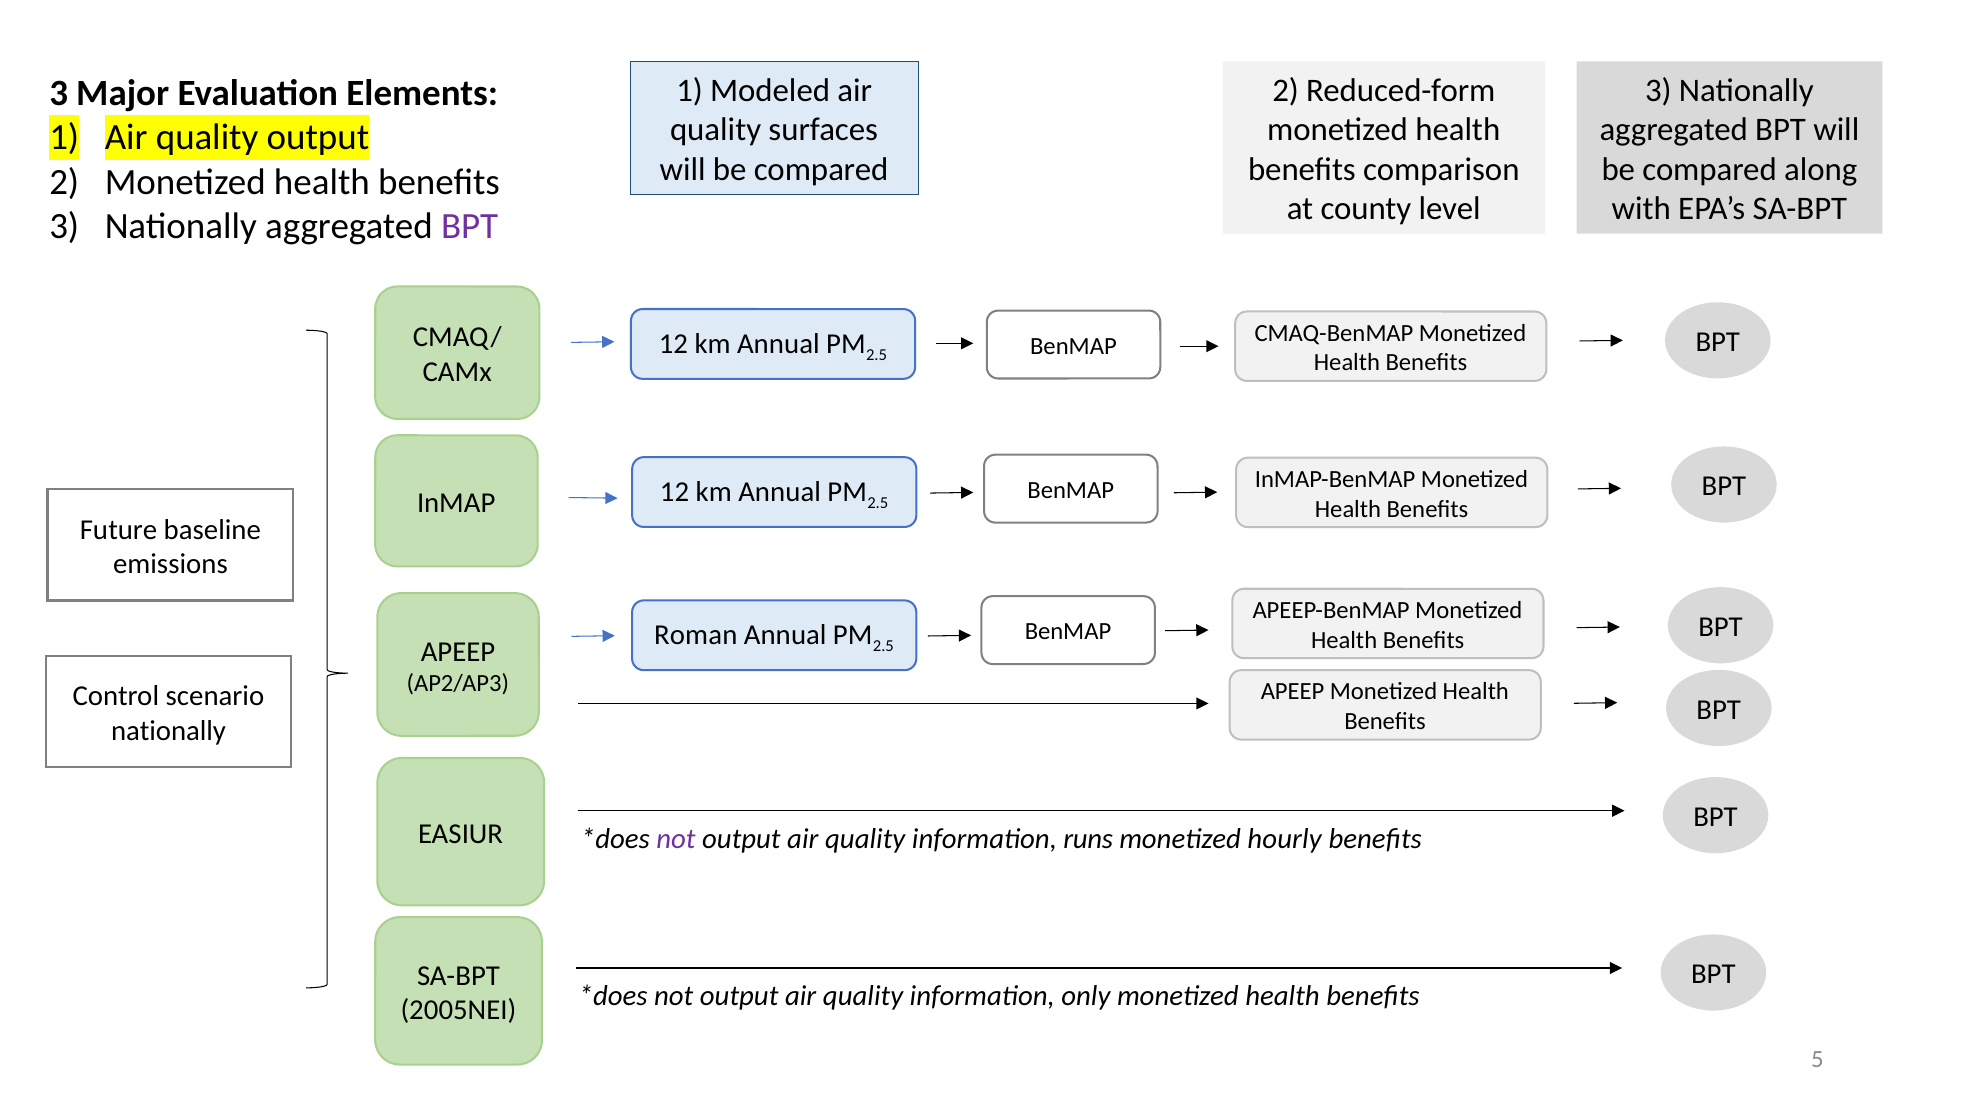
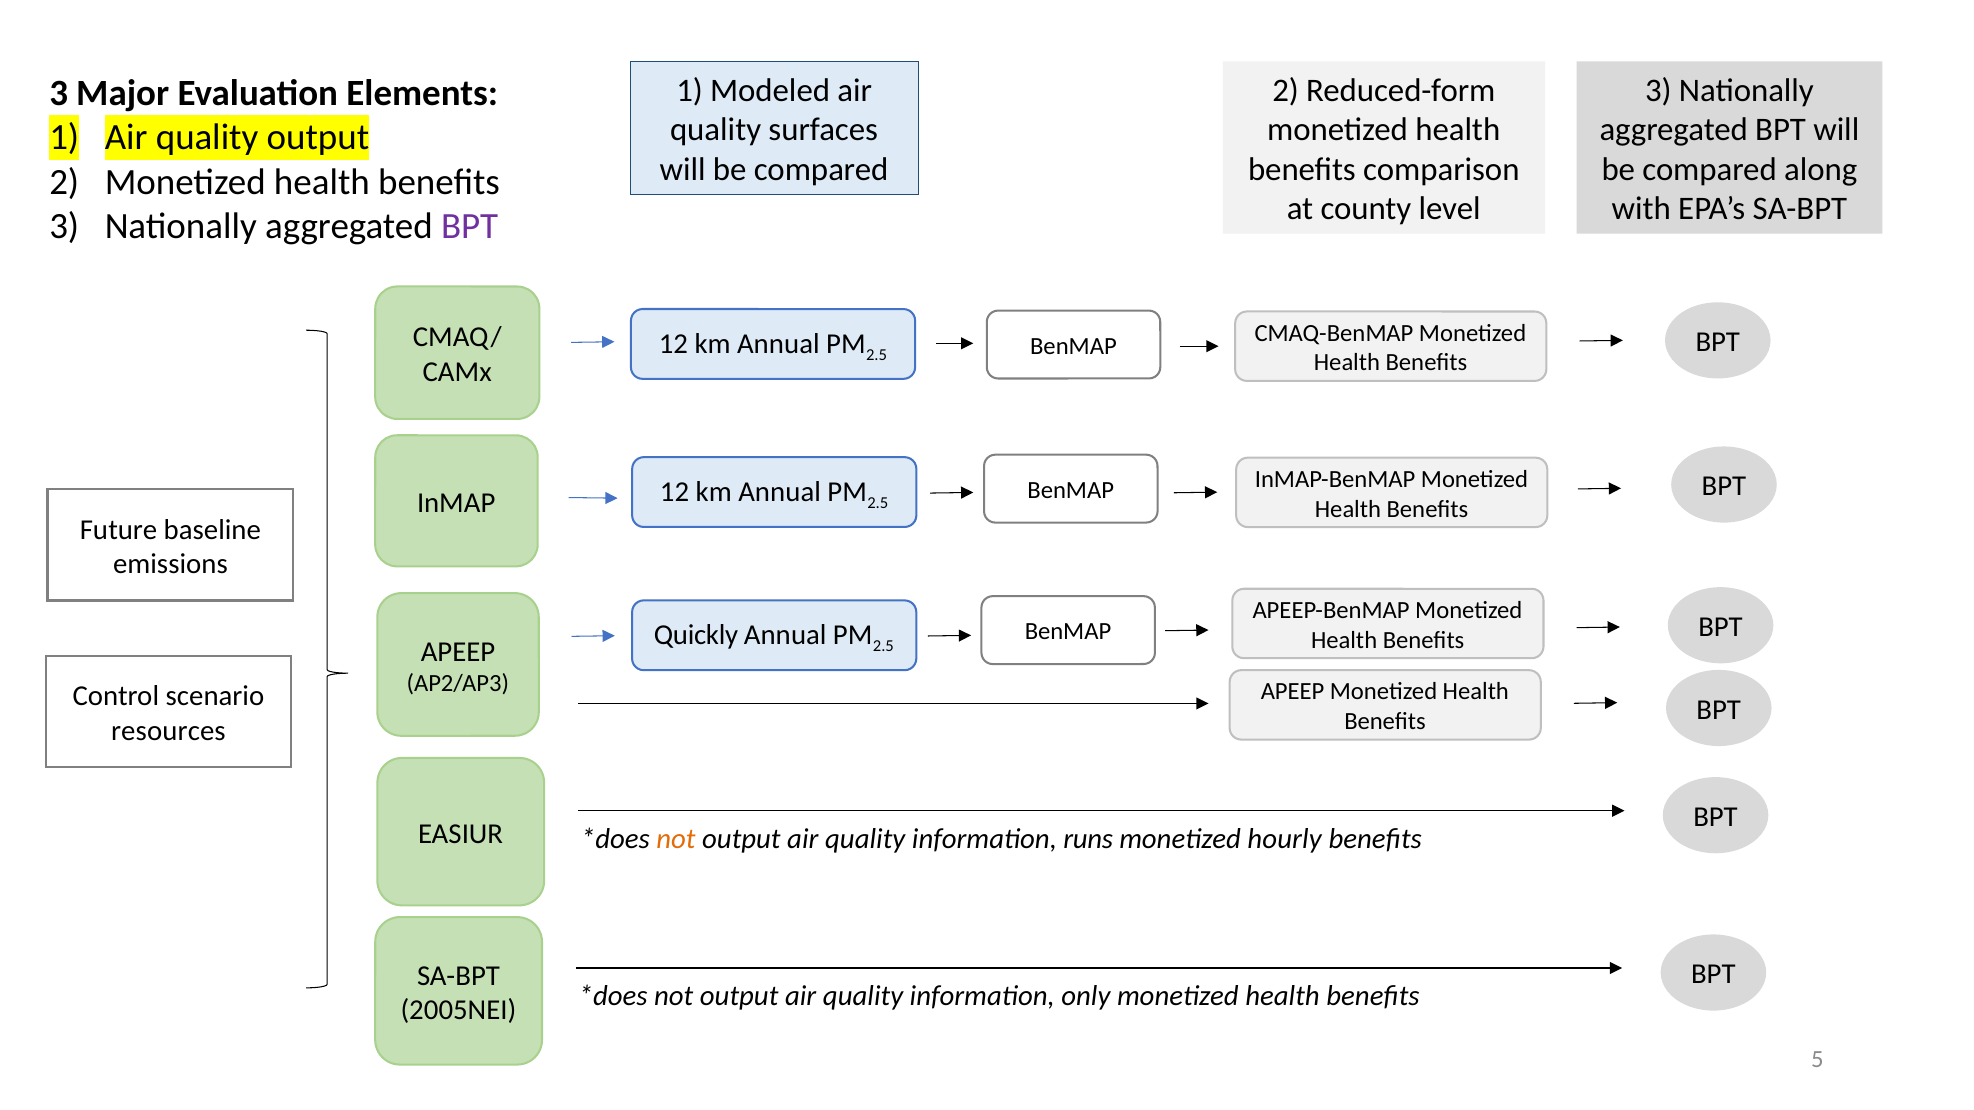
Roman: Roman -> Quickly (696, 635)
nationally: nationally -> resources (168, 731)
not colour: purple -> orange (676, 839)
